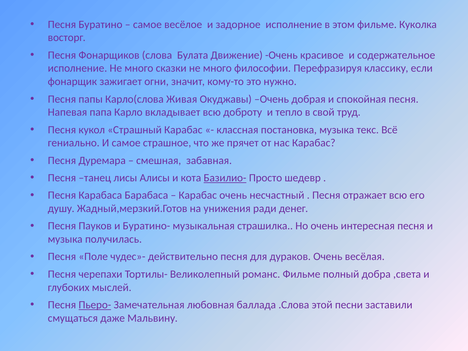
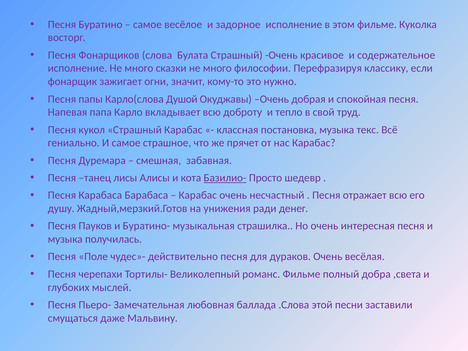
Булата Движение: Движение -> Страшный (237, 55)
Живая: Живая -> Душой (182, 99)
Пьеро- underline: present -> none (95, 305)
